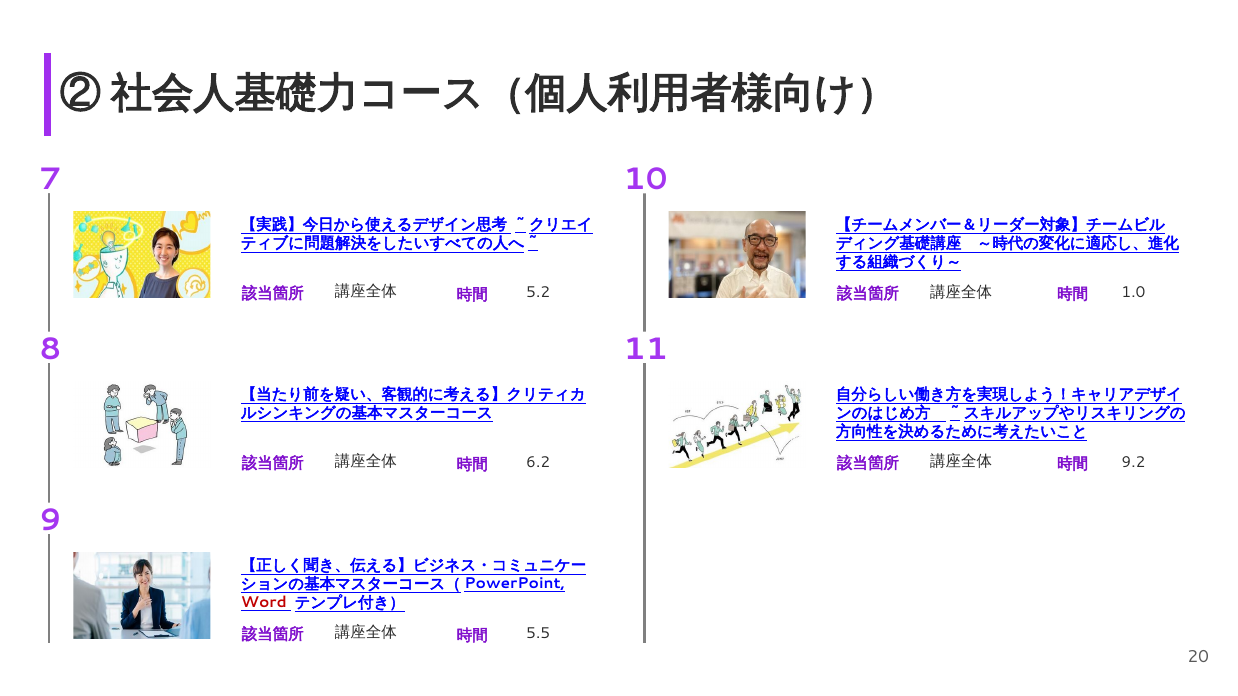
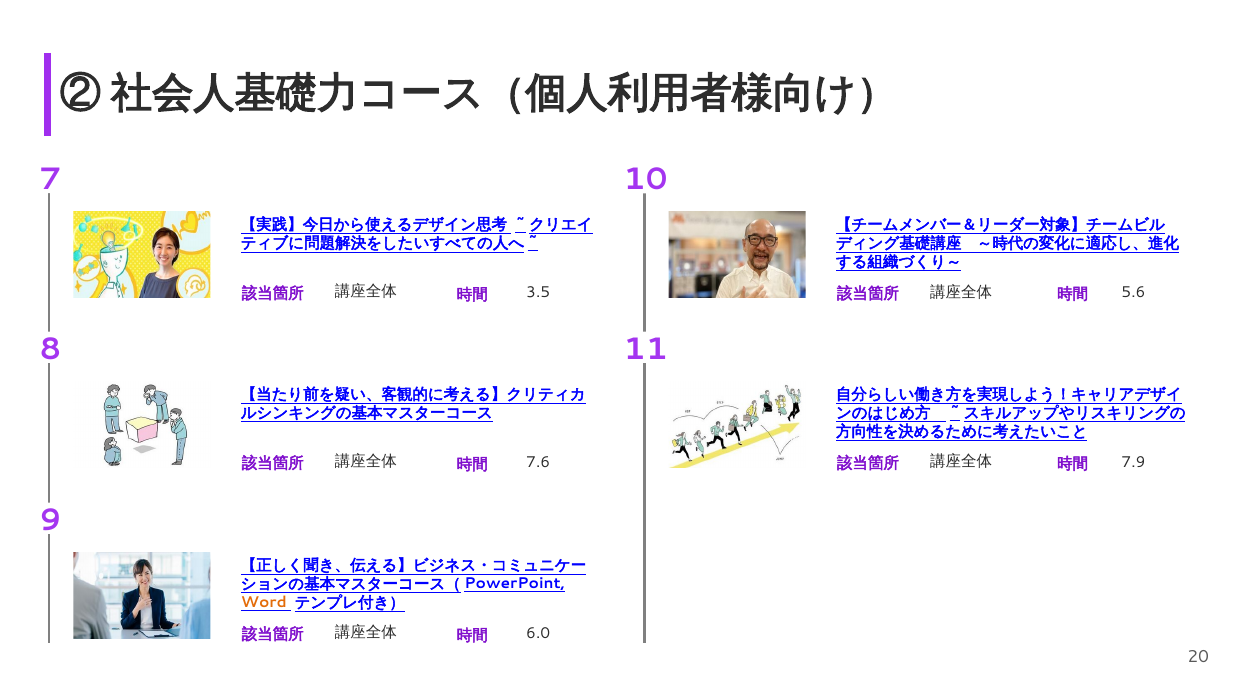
5.2: 5.2 -> 3.5 (538, 293)
1.0: 1.0 -> 5.6 (1133, 293)
6.2: 6.2 -> 7.6 (538, 462)
9.2: 9.2 -> 7.9 (1133, 462)
Word colour: red -> orange (264, 603)
5.5: 5.5 -> 6.0 (538, 634)
